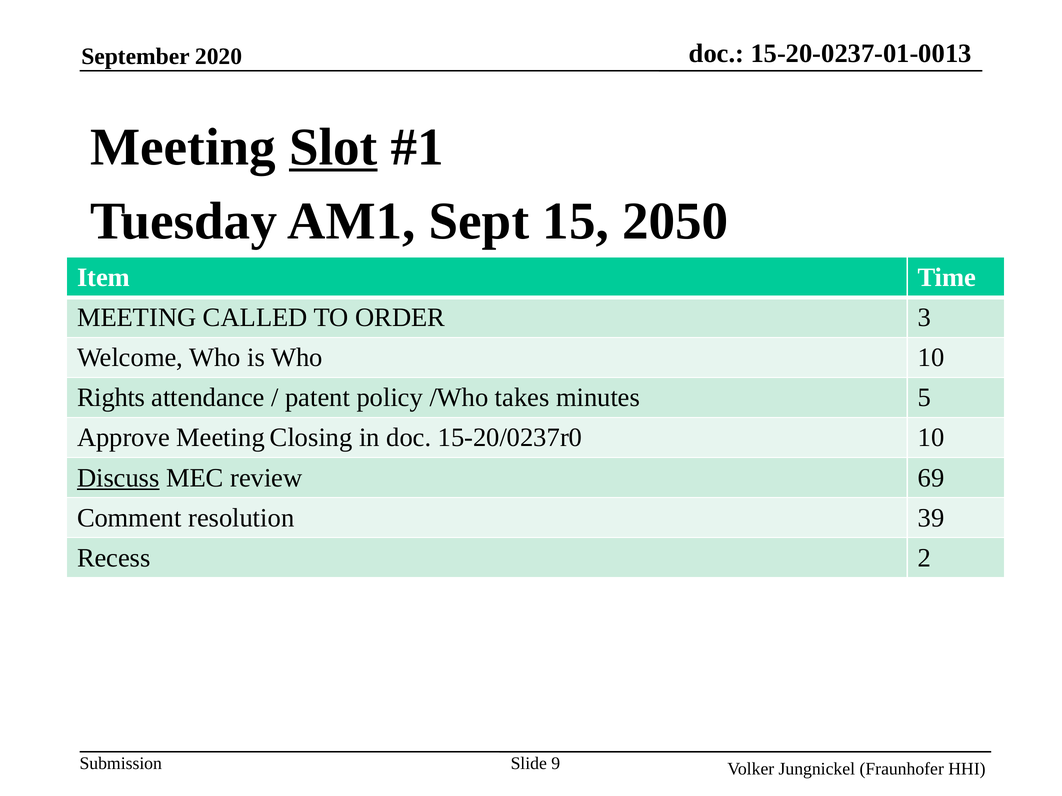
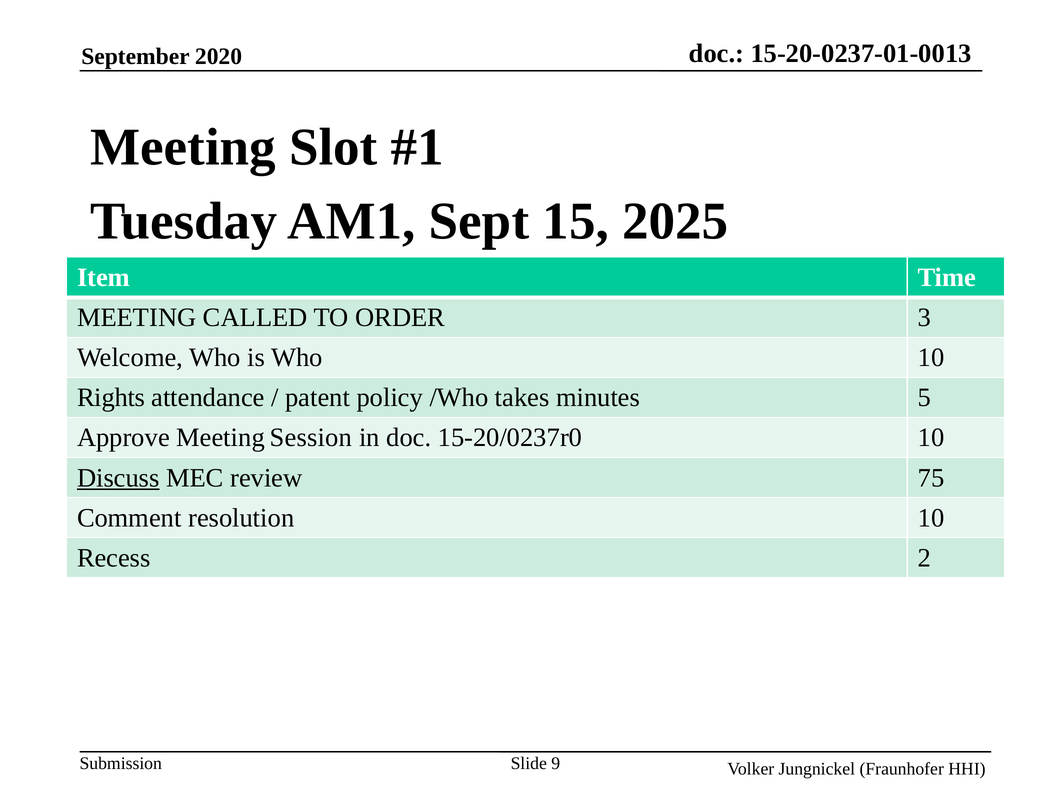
Slot underline: present -> none (333, 147)
2050: 2050 -> 2025 (675, 221)
Closing: Closing -> Session (311, 438)
69: 69 -> 75 (931, 478)
resolution 39: 39 -> 10 (931, 518)
